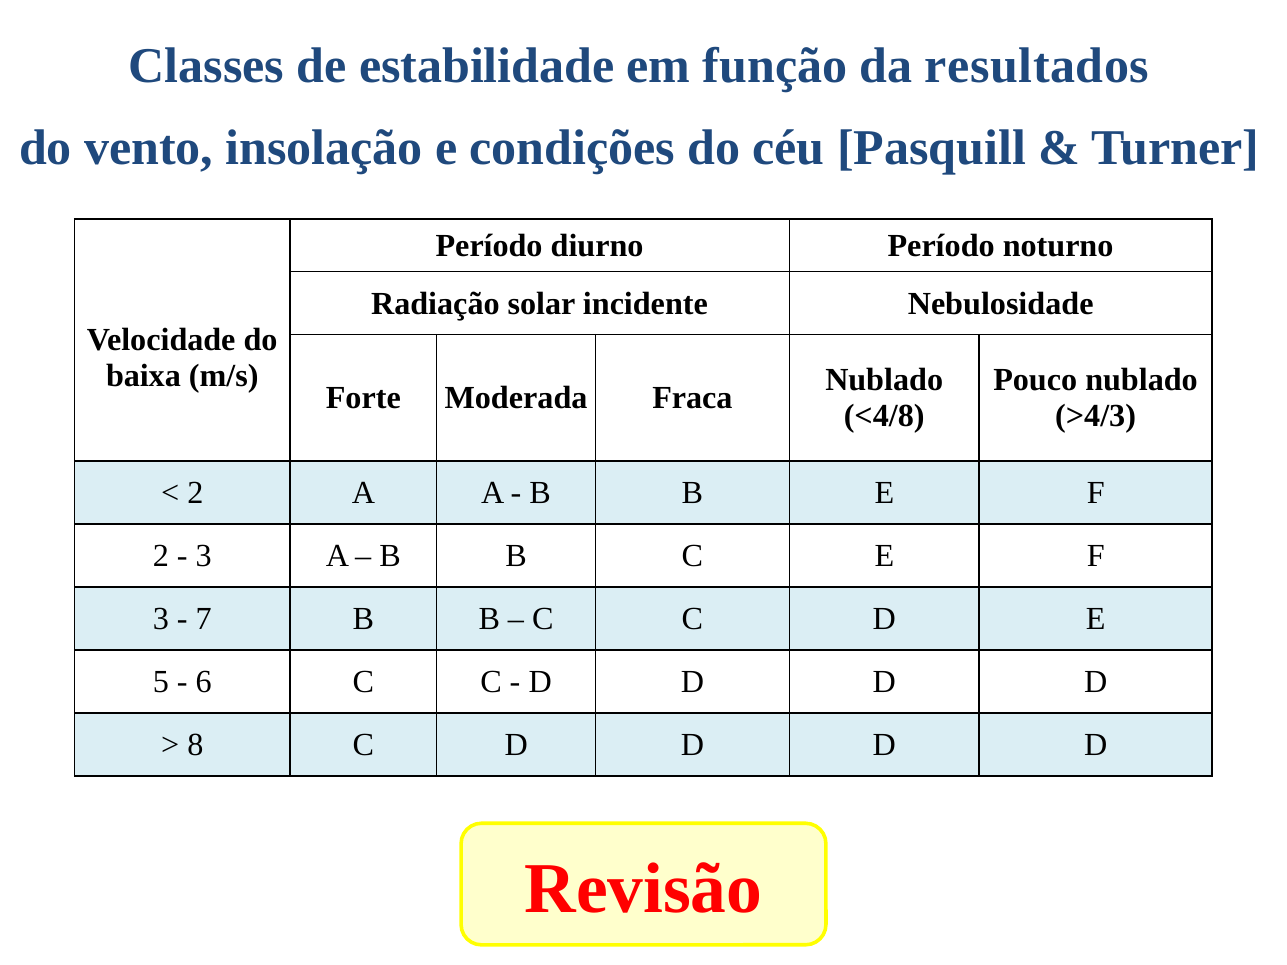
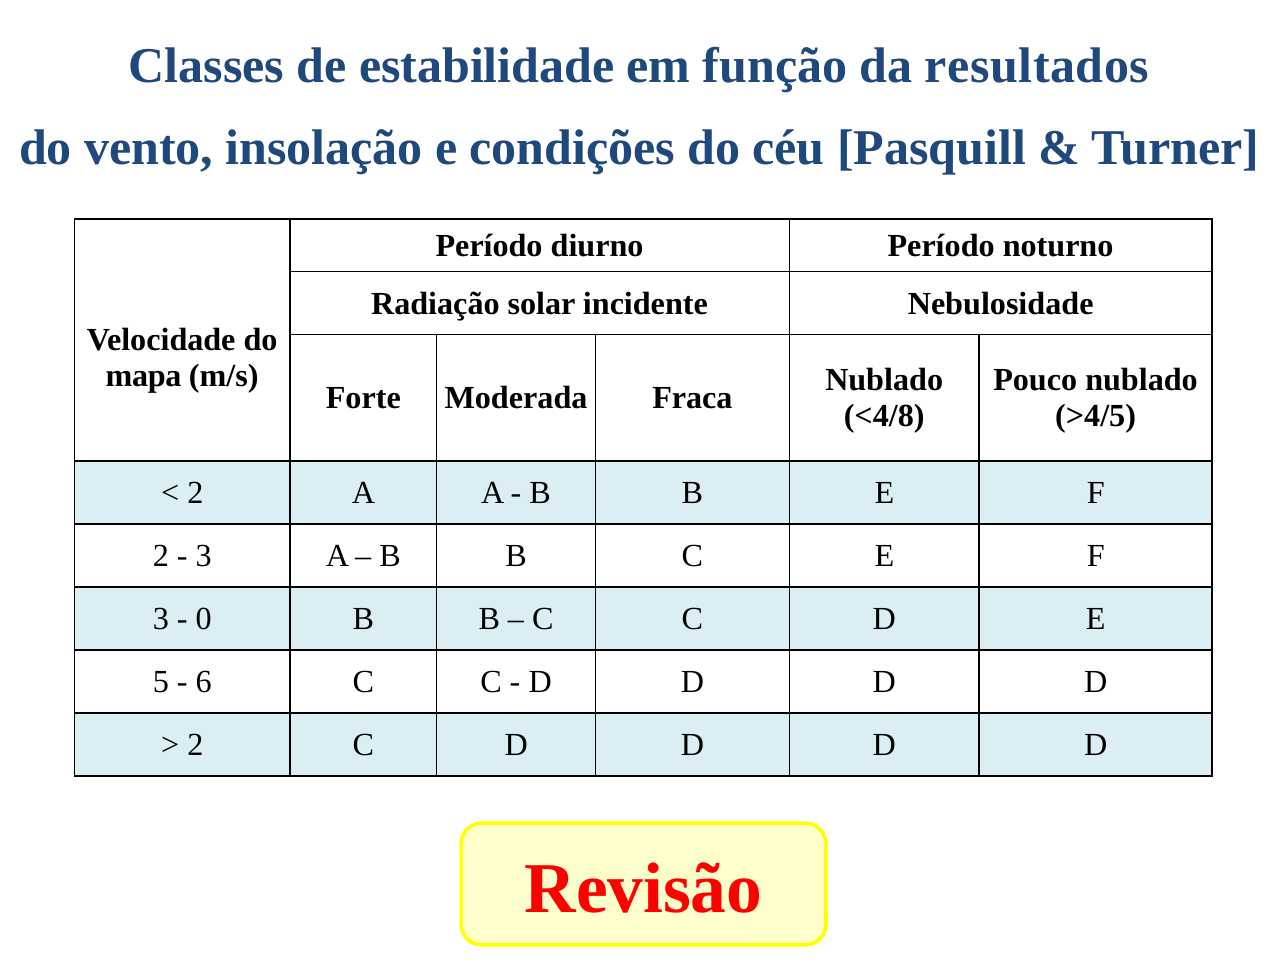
baixa: baixa -> mapa (144, 376)
>4/3: >4/3 -> >4/5 (1096, 416)
7: 7 -> 0 (204, 619)
8: 8 -> 2 (195, 745)
